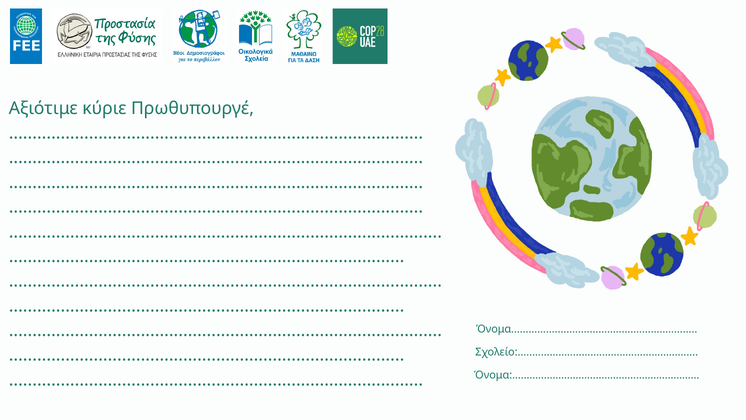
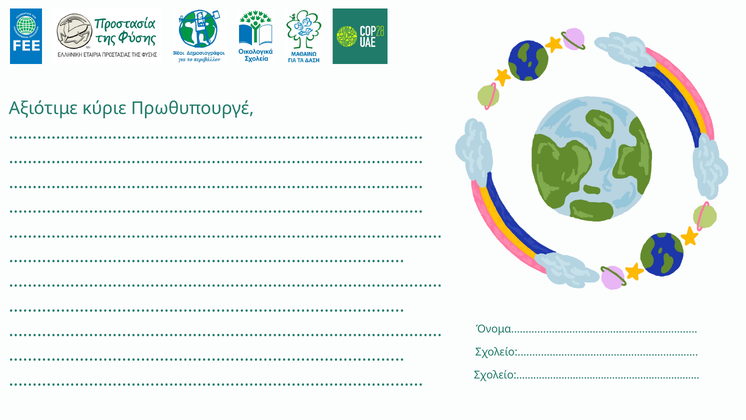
Όνομα: Όνομα -> Σχολείο (587, 375)
